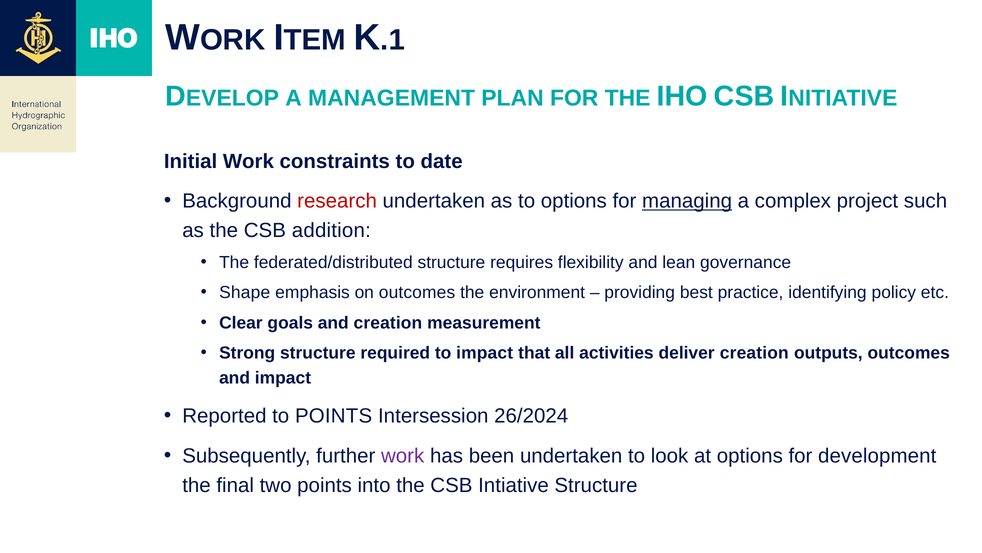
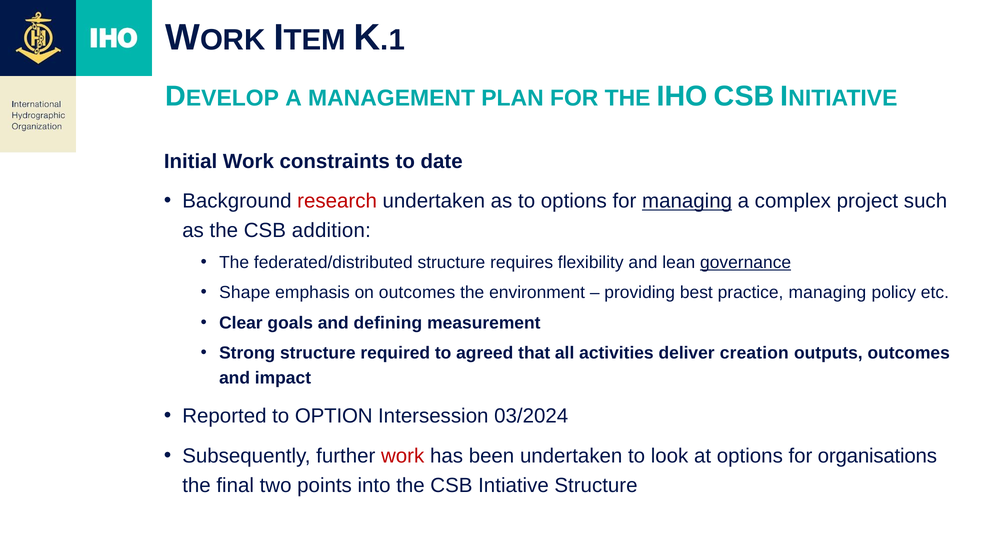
governance underline: none -> present (746, 262)
practice identifying: identifying -> managing (827, 292)
and creation: creation -> defining (388, 322)
to impact: impact -> agreed (485, 353)
to POINTS: POINTS -> OPTION (334, 416)
26/2024: 26/2024 -> 03/2024 (531, 416)
work colour: purple -> red (403, 455)
development: development -> organisations (877, 455)
